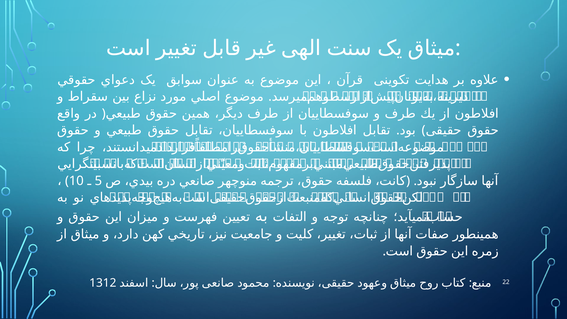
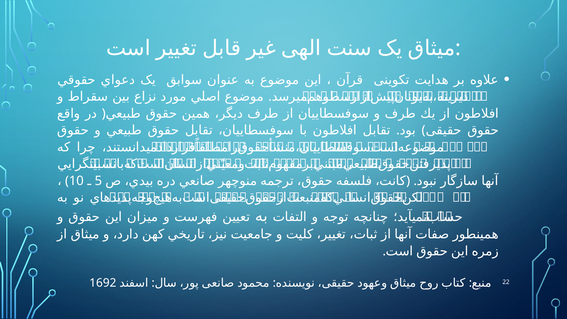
1312: 1312 -> 1692 (103, 283)
